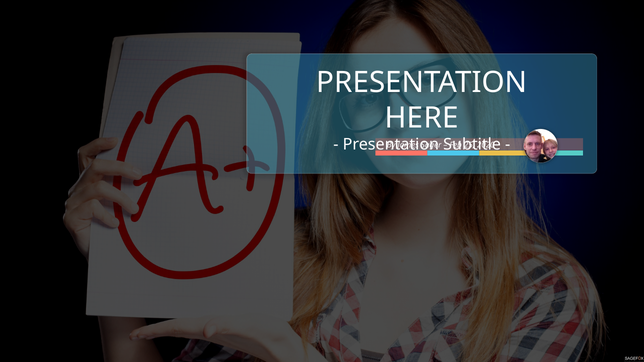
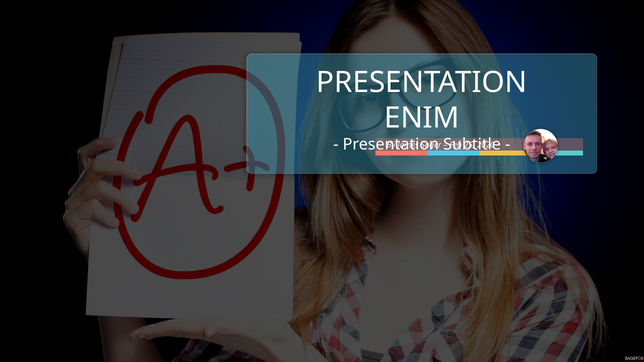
HERE: HERE -> ENIM (422, 118)
